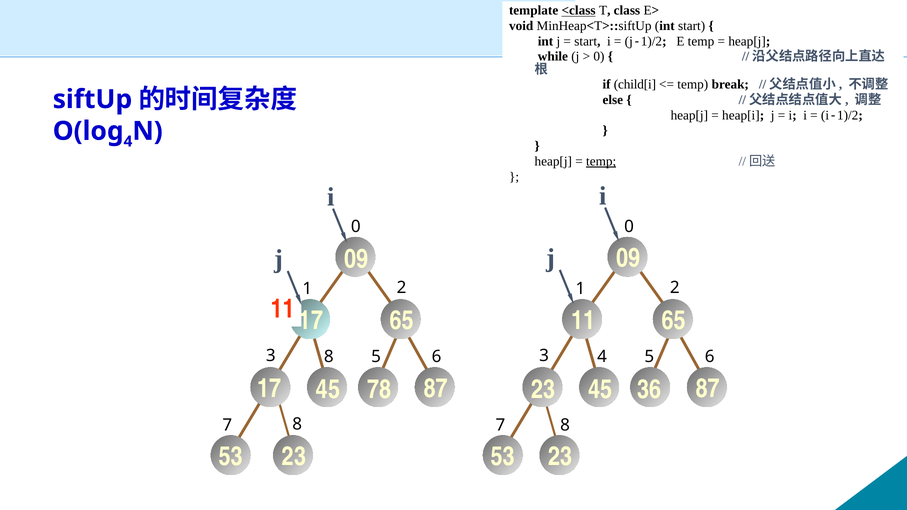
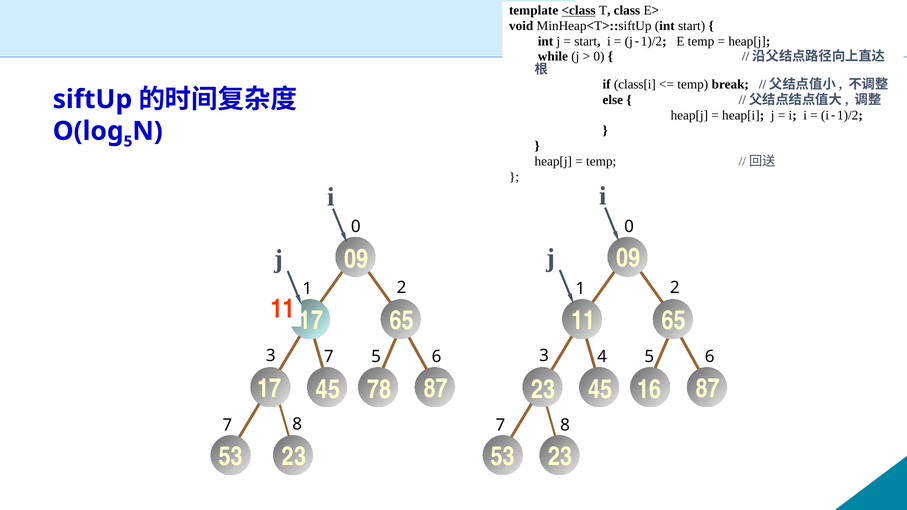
child[i: child[i -> class[i (635, 85)
4: 4 -> 5 (128, 141)
temp underline: present -> none (601, 161)
3 8: 8 -> 7 (329, 357)
36: 36 -> 16 (649, 390)
